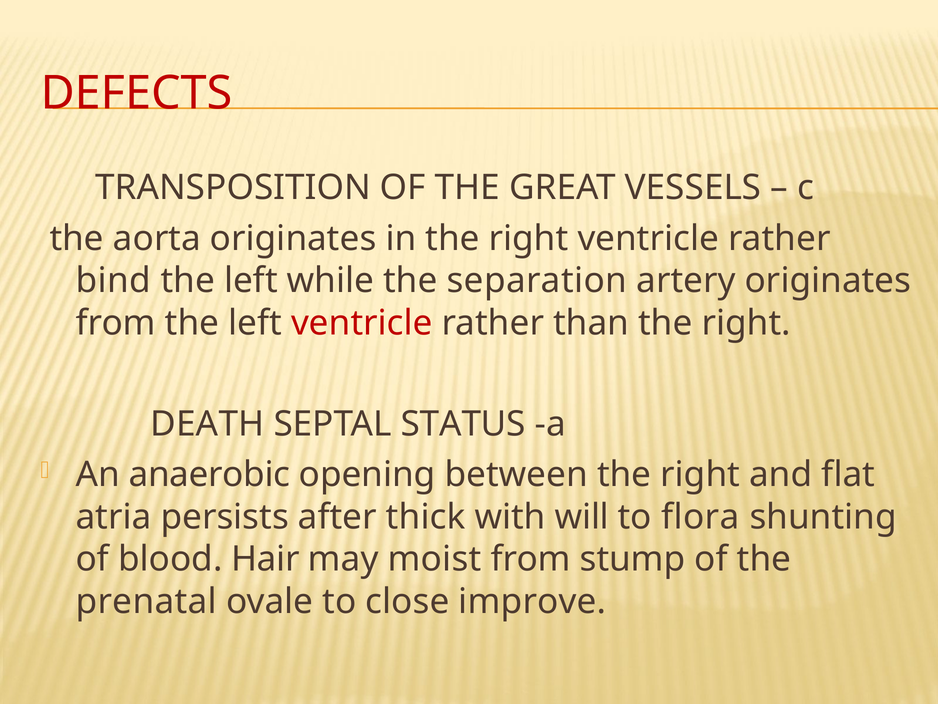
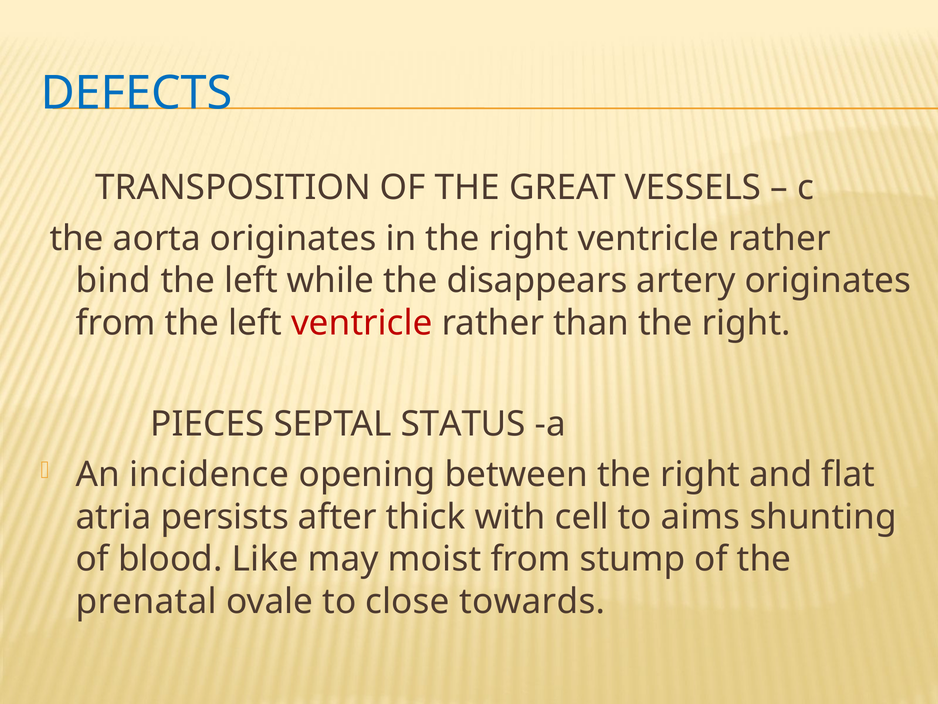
DEFECTS colour: red -> blue (137, 93)
separation: separation -> disappears (537, 280)
DEATH: DEATH -> PIECES (207, 424)
anaerobic: anaerobic -> incidence (209, 474)
will: will -> cell (582, 517)
flora: flora -> aims (701, 517)
Hair: Hair -> Like (265, 559)
improve: improve -> towards (532, 601)
